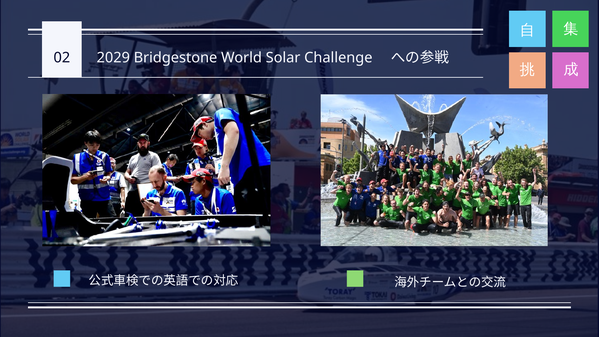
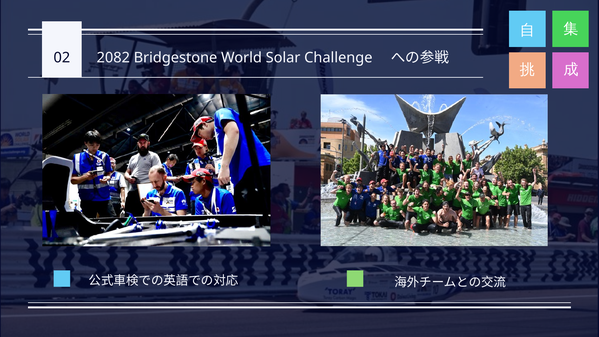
2029: 2029 -> 2082 (113, 58)
